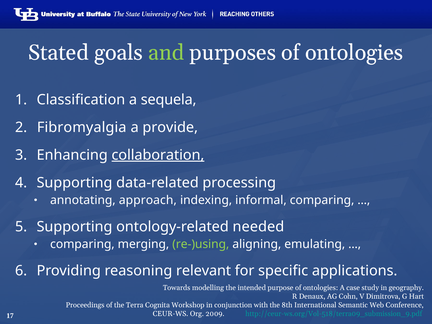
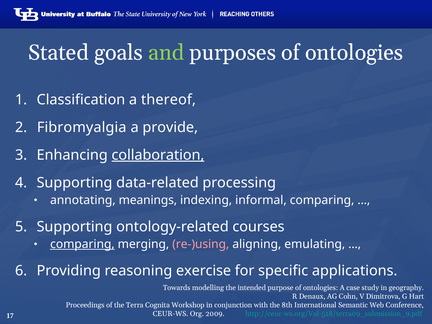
sequela: sequela -> thereof (168, 100)
approach: approach -> meanings (148, 200)
needed: needed -> courses (259, 227)
comparing underline: none -> present (82, 244)
re-)using colour: light green -> pink (201, 244)
relevant: relevant -> exercise (204, 271)
